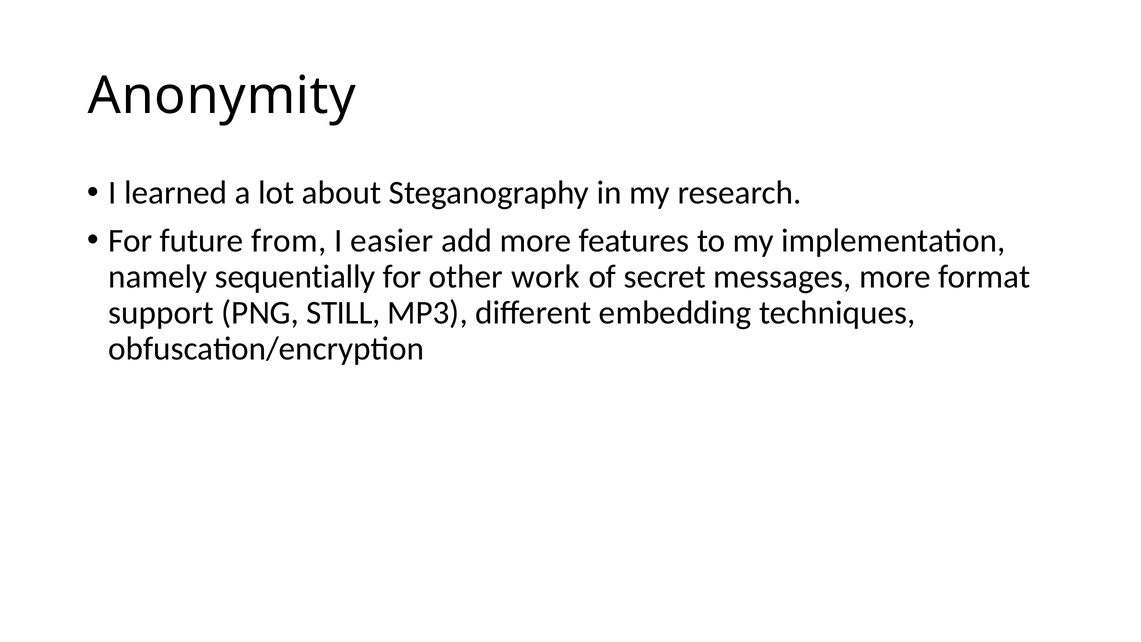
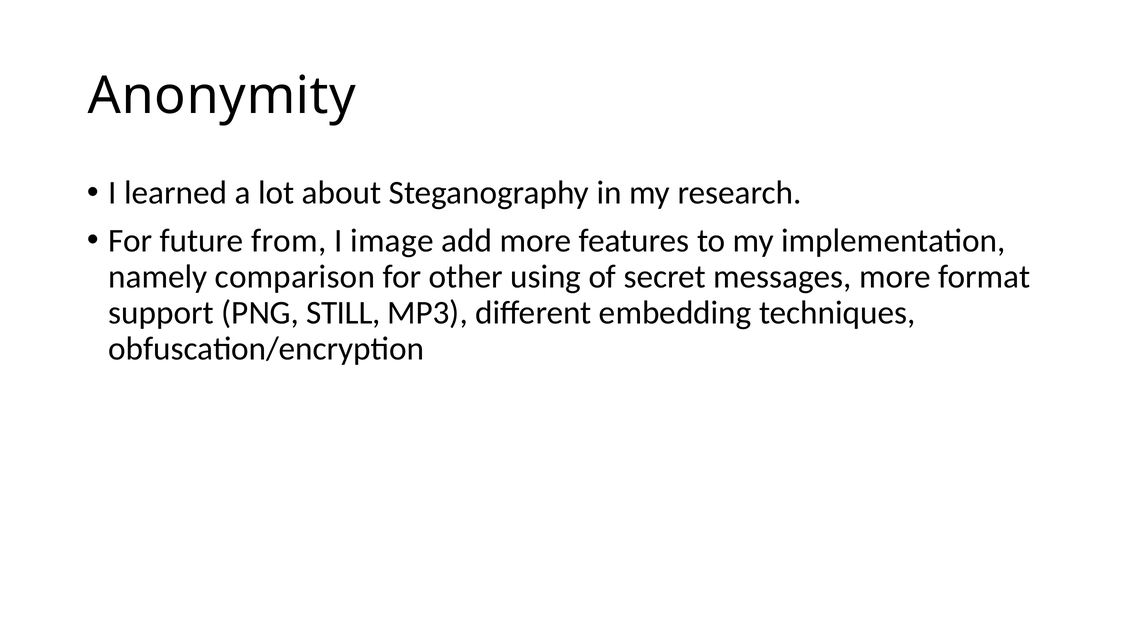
easier: easier -> image (392, 241)
sequentially: sequentially -> comparison (295, 277)
work: work -> using (546, 277)
